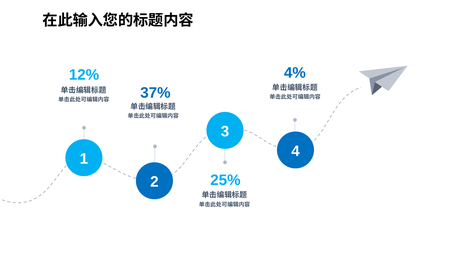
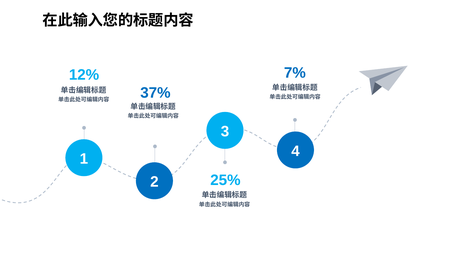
4%: 4% -> 7% (295, 73)
